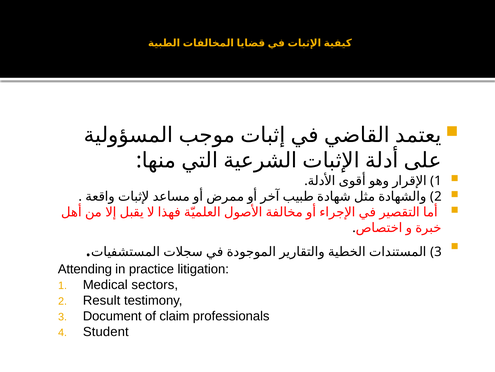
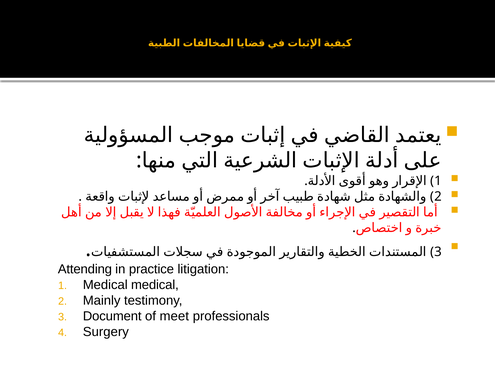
Medical sectors: sectors -> medical (155, 284)
Result: Result -> Mainly (102, 300)
claim: claim -> meet (174, 316)
Student: Student -> Surgery (106, 331)
